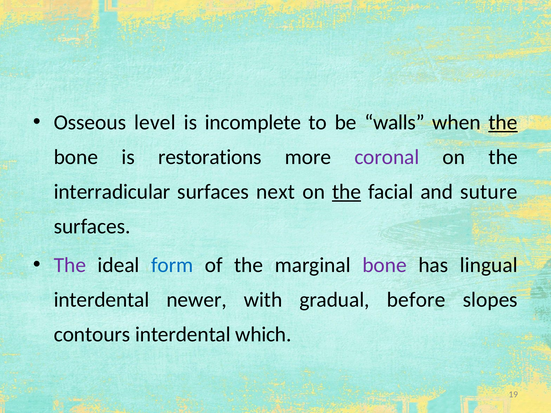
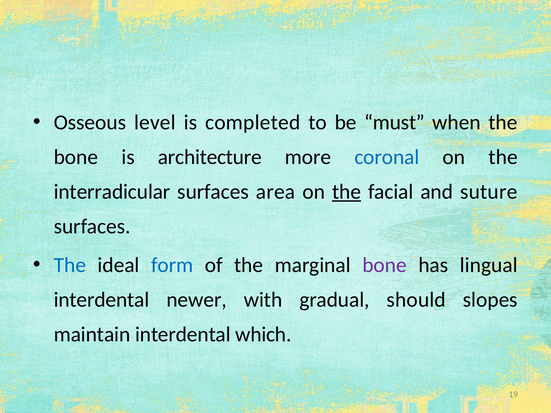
incomplete: incomplete -> completed (253, 123)
walls: walls -> must (395, 123)
the underline: present -> none (503, 123)
restorations: restorations -> architecture (210, 157)
coronal colour: purple -> blue (387, 157)
next: next -> area (276, 192)
The colour: purple -> blue (70, 265)
before: before -> should (416, 300)
contours: contours -> maintain (92, 335)
